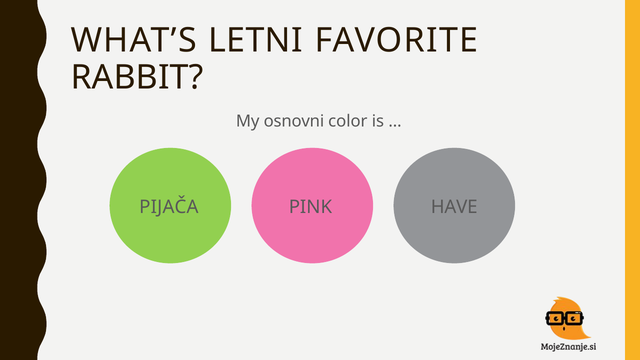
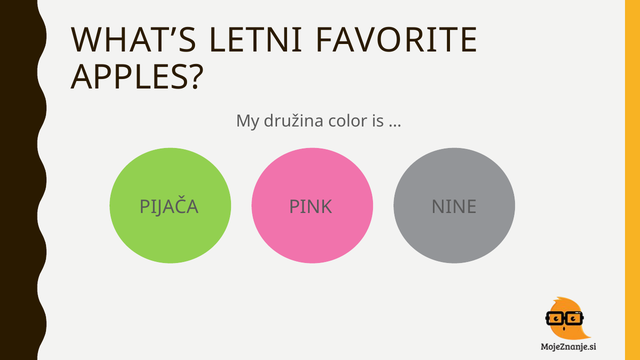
RABBIT: RABBIT -> APPLES (137, 77)
osnovni: osnovni -> družina (294, 121)
HAVE: HAVE -> NINE (454, 207)
